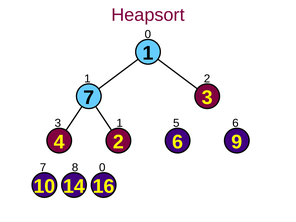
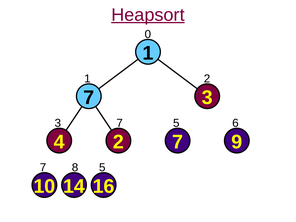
Heapsort underline: none -> present (148, 15)
3 1: 1 -> 7 (120, 123)
2 6: 6 -> 7 (178, 142)
8 0: 0 -> 5 (102, 167)
